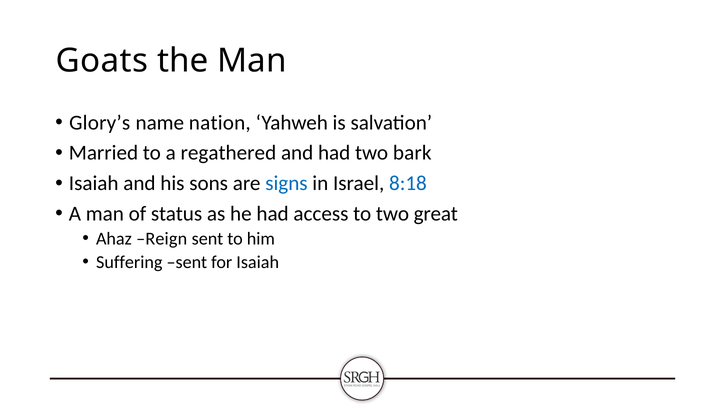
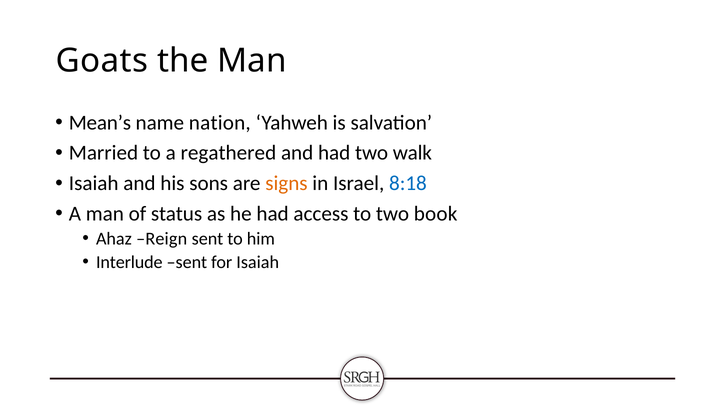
Glory’s: Glory’s -> Mean’s (100, 123)
bark: bark -> walk (412, 153)
signs colour: blue -> orange (286, 183)
great: great -> book (436, 214)
Suffering: Suffering -> Interlude (129, 262)
